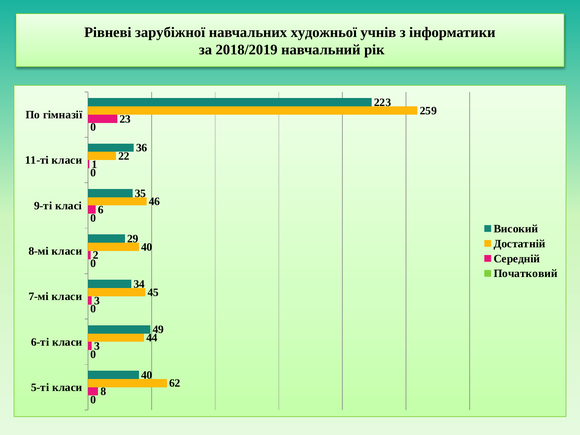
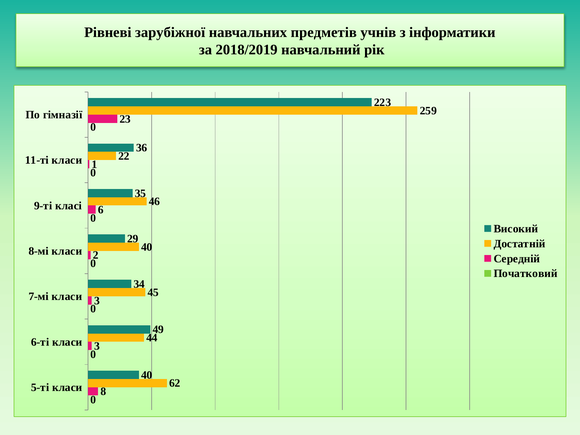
художньої: художньої -> предметів (324, 32)
